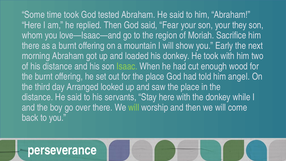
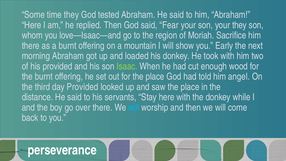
time took: took -> they (71, 15)
his distance: distance -> provided (57, 66)
day Arranged: Arranged -> Provided (83, 87)
will colour: light green -> light blue (134, 107)
